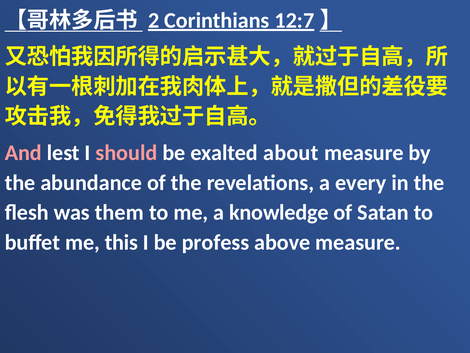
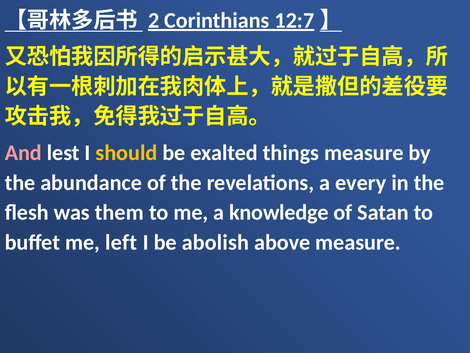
should colour: pink -> yellow (126, 153)
about: about -> things (291, 153)
this: this -> left (121, 242)
profess: profess -> abolish (215, 242)
